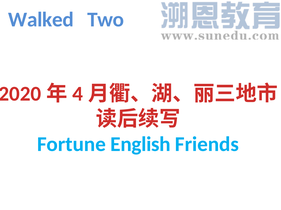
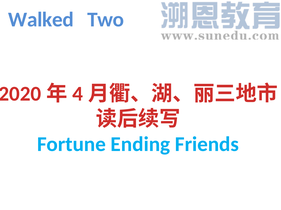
English: English -> Ending (140, 145)
